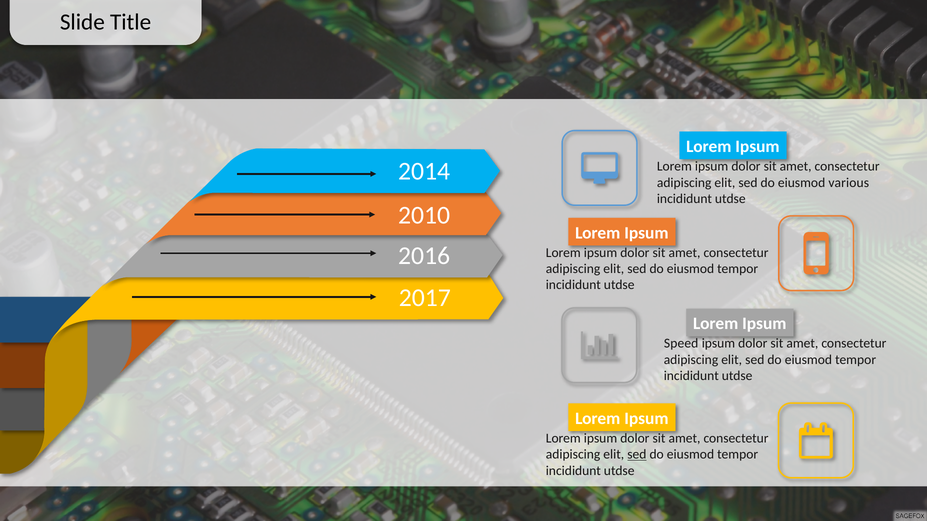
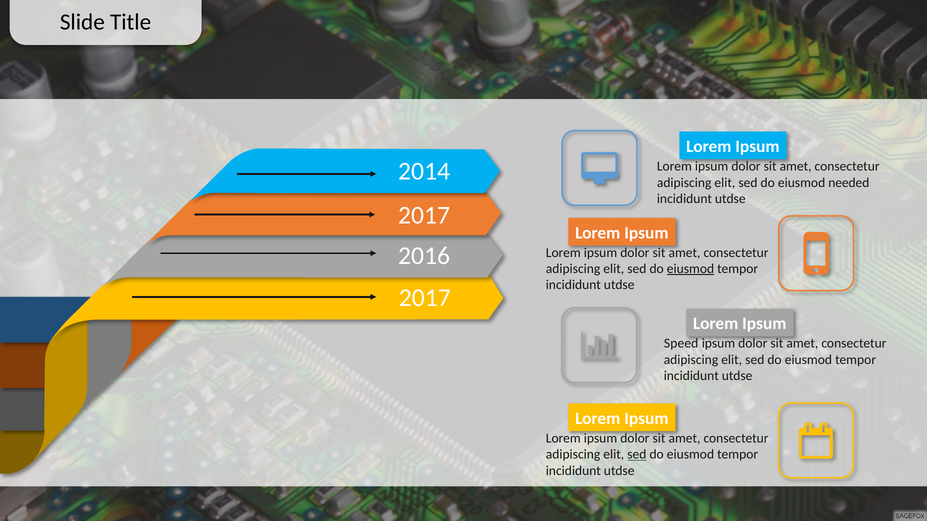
various: various -> needed (849, 183)
2010: 2010 -> 2017 (424, 215)
eiusmod underline: none -> present (690, 269)
